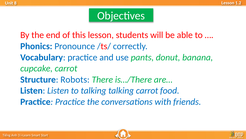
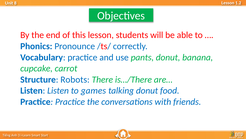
to talking: talking -> games (93, 90)
talking carrot: carrot -> donut (147, 90)
